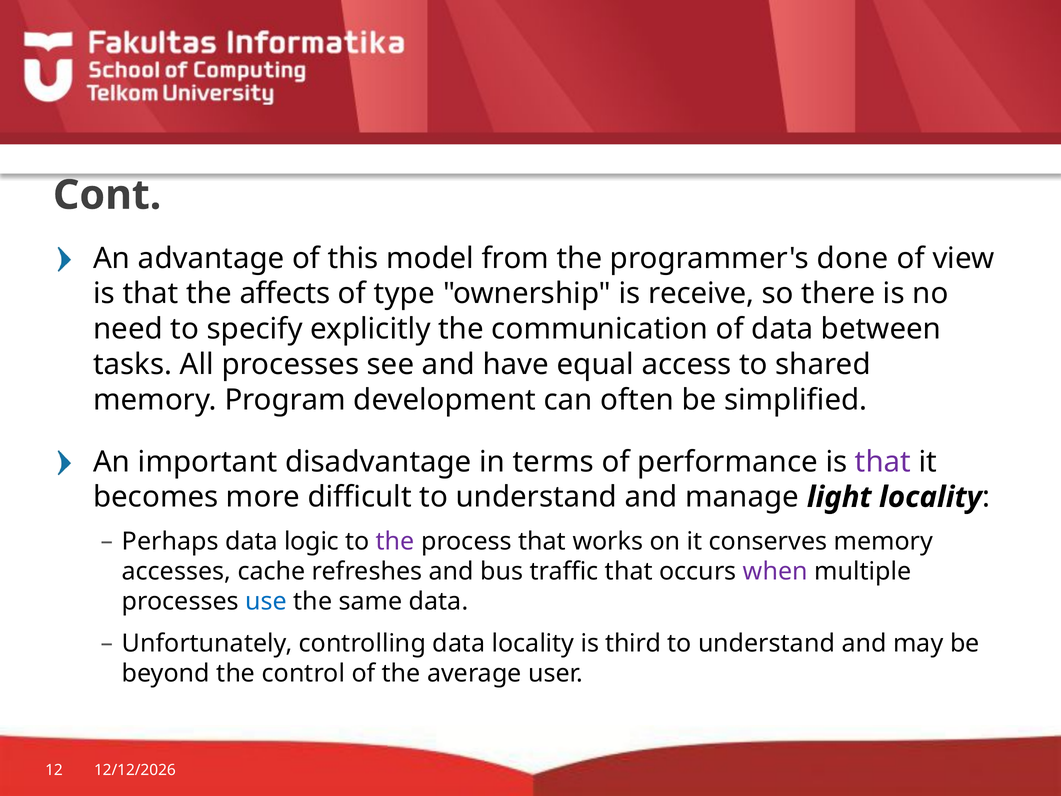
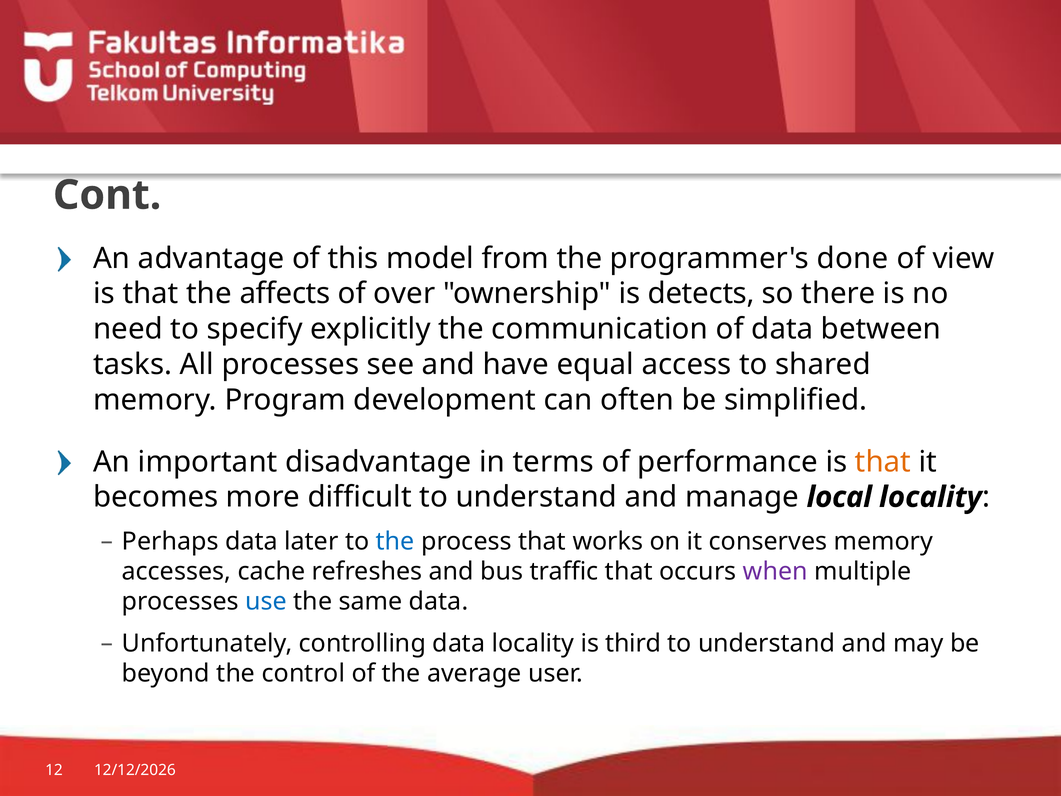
type: type -> over (404, 294)
receive: receive -> detects (701, 294)
that colour: purple -> orange (883, 462)
light: light -> local (839, 497)
logic: logic -> later (311, 541)
the colour: purple -> blue (395, 541)
